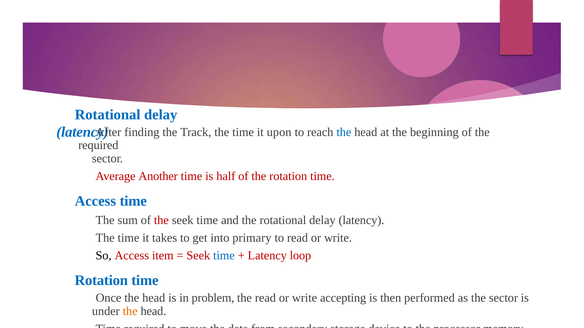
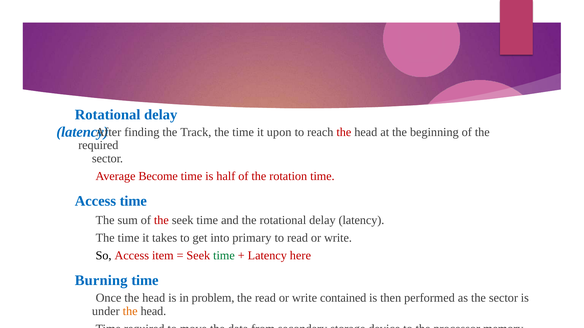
the colour: blue -> red (344, 132)
Another: Another -> Become (158, 176)
time colour: blue -> green (224, 256)
loop: loop -> here (300, 256)
Rotation: Rotation -> Burning (101, 281)
accepting: accepting -> contained (343, 298)
